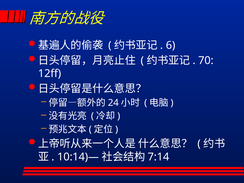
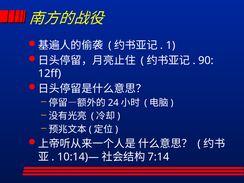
6: 6 -> 1 (171, 45)
70: 70 -> 90 (206, 61)
